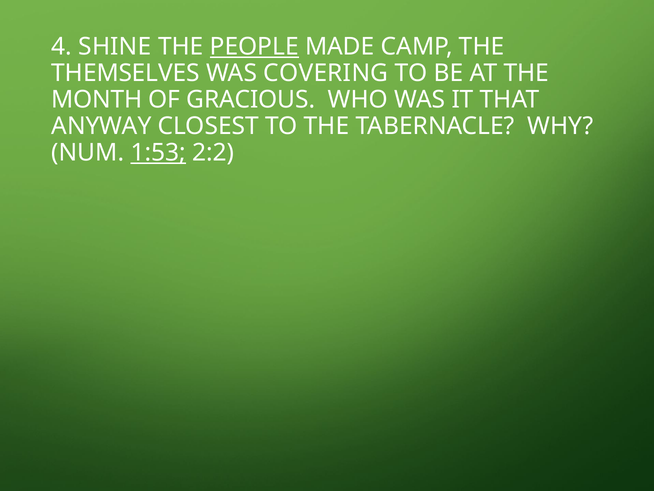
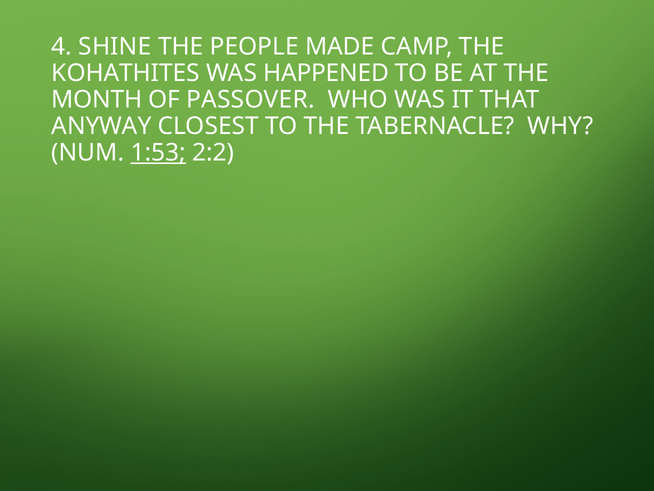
PEOPLE underline: present -> none (254, 47)
THEMSELVES: THEMSELVES -> KOHATHITES (126, 73)
COVERING: COVERING -> HAPPENED (326, 73)
GRACIOUS: GRACIOUS -> PASSOVER (251, 100)
